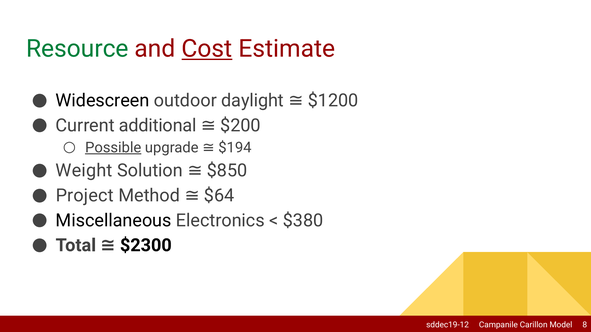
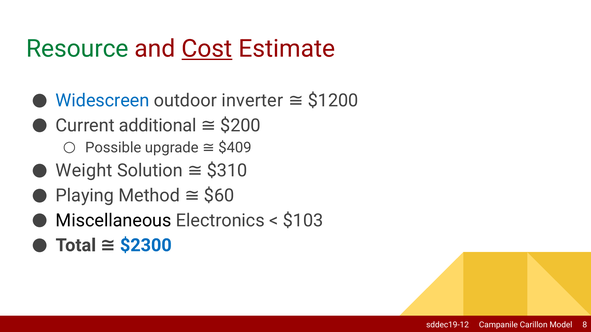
Widescreen colour: black -> blue (103, 101)
daylight: daylight -> inverter (252, 101)
Possible underline: present -> none (113, 148)
$194: $194 -> $409 (235, 148)
$850: $850 -> $310 (227, 171)
Project: Project -> Playing (85, 196)
$64: $64 -> $60 (219, 196)
$380: $380 -> $103 (303, 221)
$2300 colour: black -> blue (146, 246)
